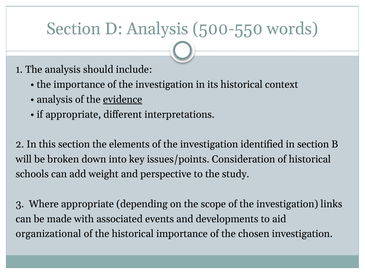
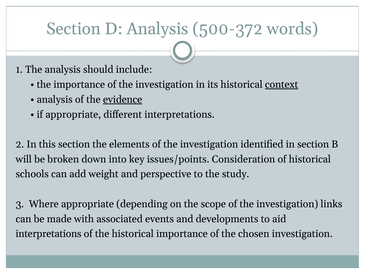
500-550: 500-550 -> 500-372 (228, 29)
context underline: none -> present (282, 84)
organizational: organizational -> interpretations (49, 234)
